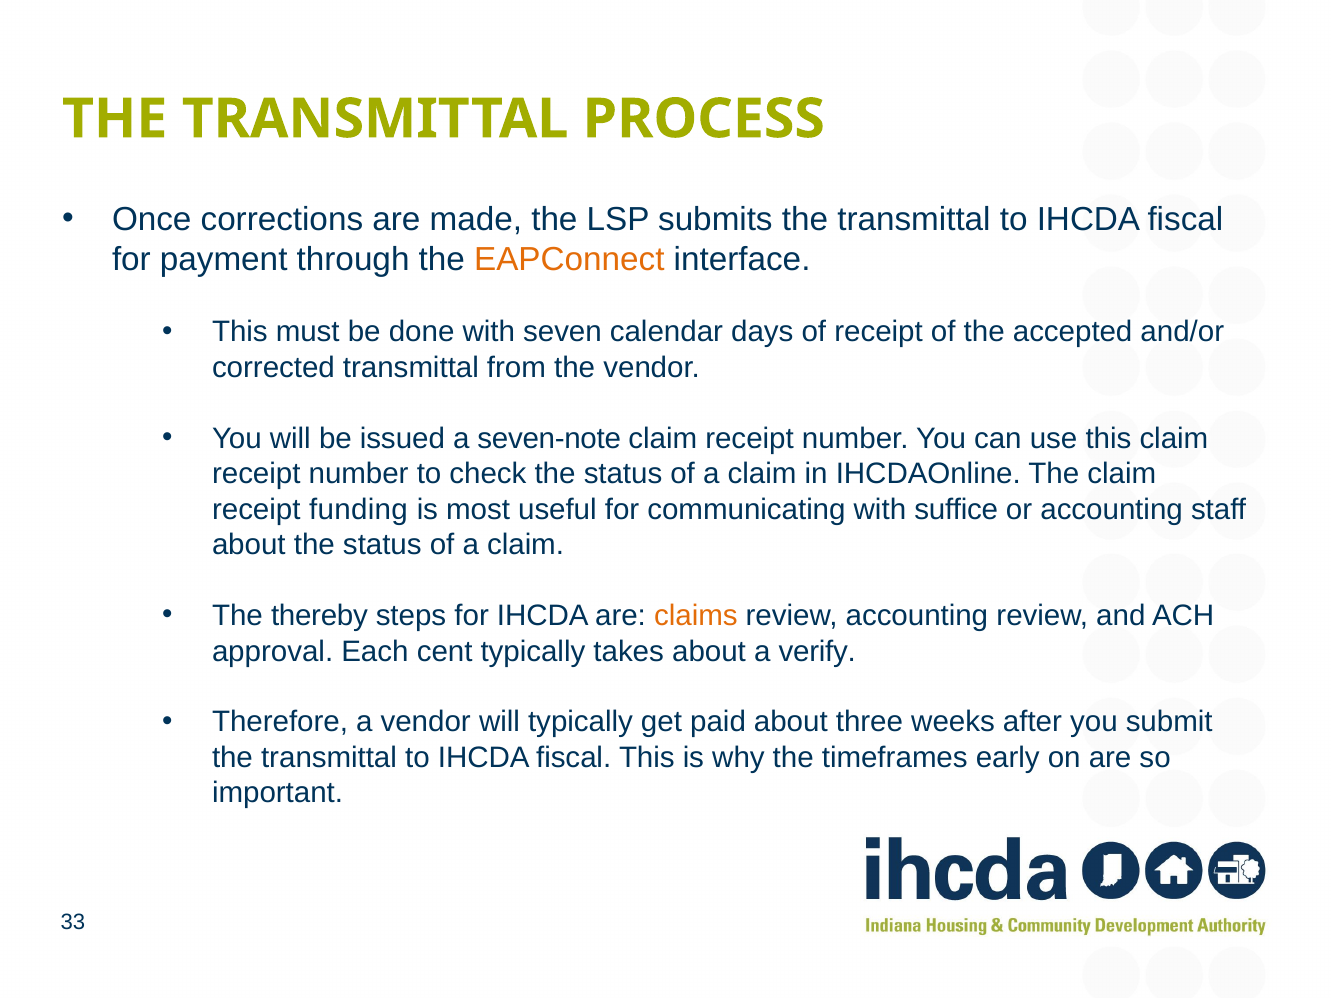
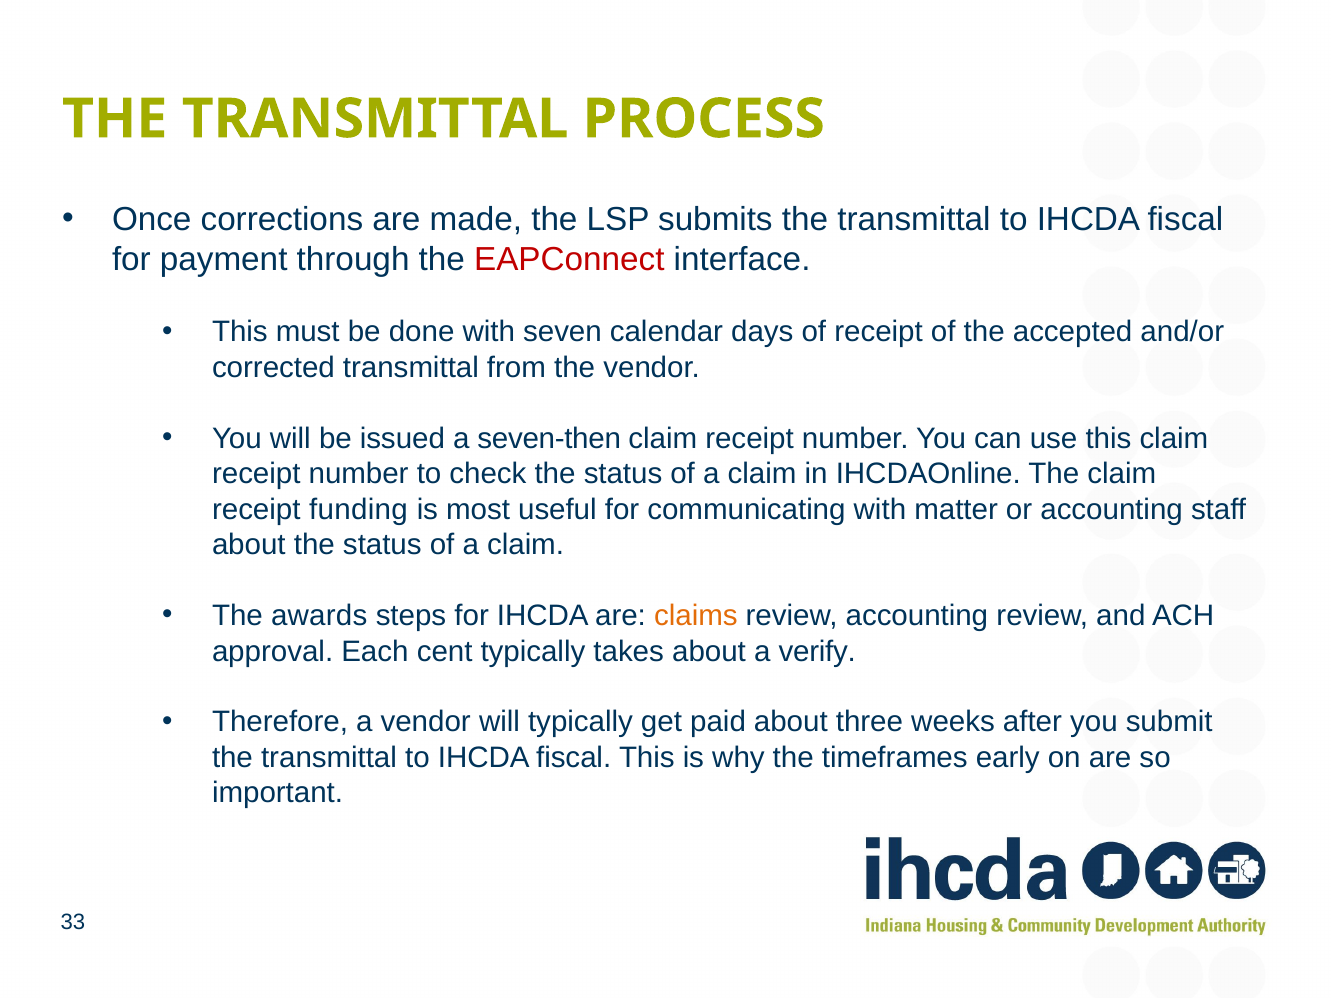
EAPConnect colour: orange -> red (569, 259)
seven-note: seven-note -> seven-then (549, 439)
suffice: suffice -> matter (956, 510)
thereby: thereby -> awards (319, 616)
